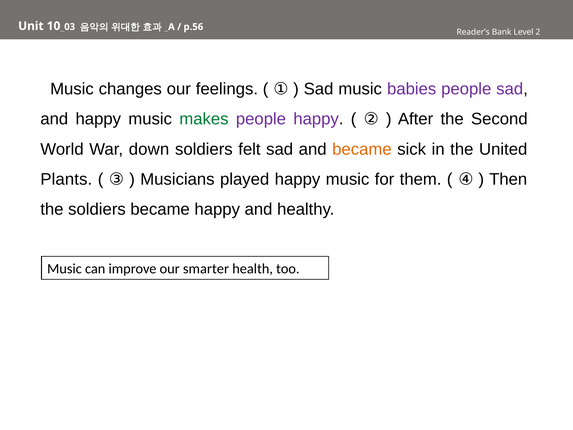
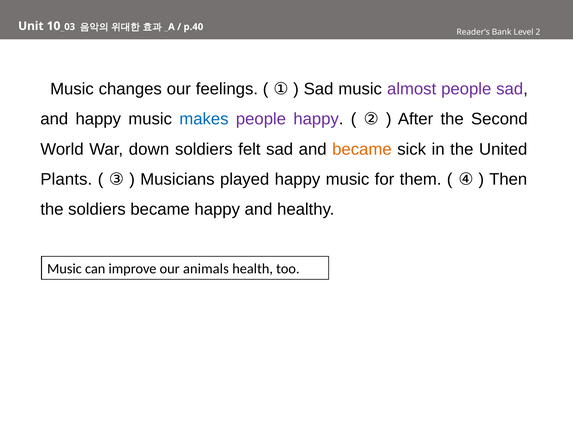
p.56: p.56 -> p.40 (193, 27)
babies: babies -> almost (412, 89)
makes colour: green -> blue (204, 119)
smarter: smarter -> animals (206, 269)
